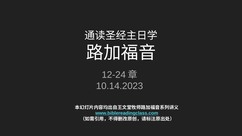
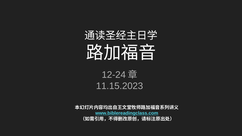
10.14.2023: 10.14.2023 -> 11.15.2023 (120, 86)
